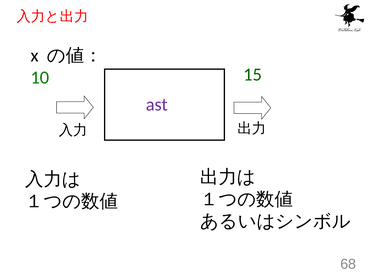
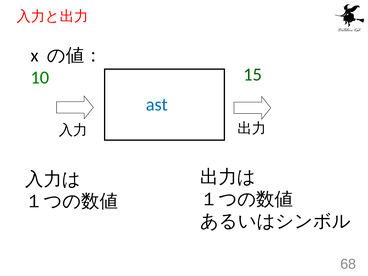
ast colour: purple -> blue (157, 104)
